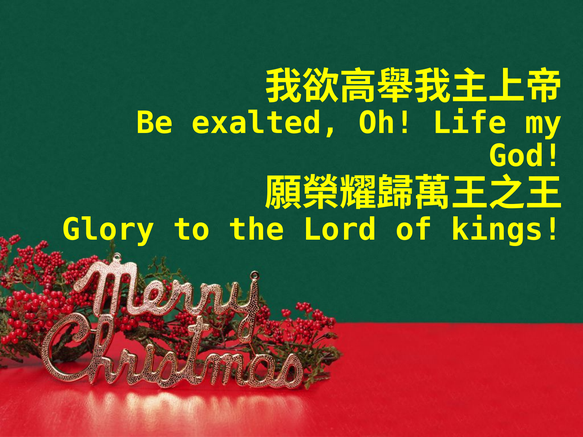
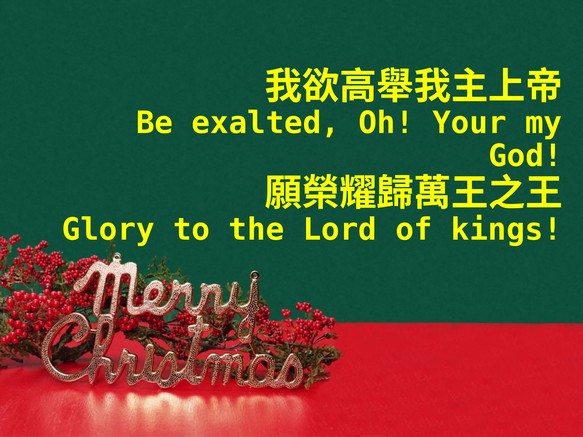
Life: Life -> Your (469, 123)
